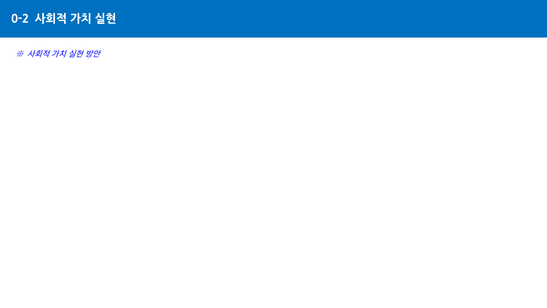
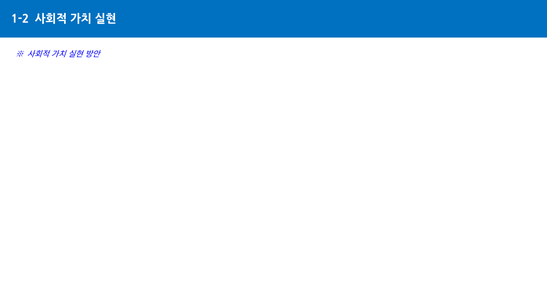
0-2: 0-2 -> 1-2 (20, 19)
